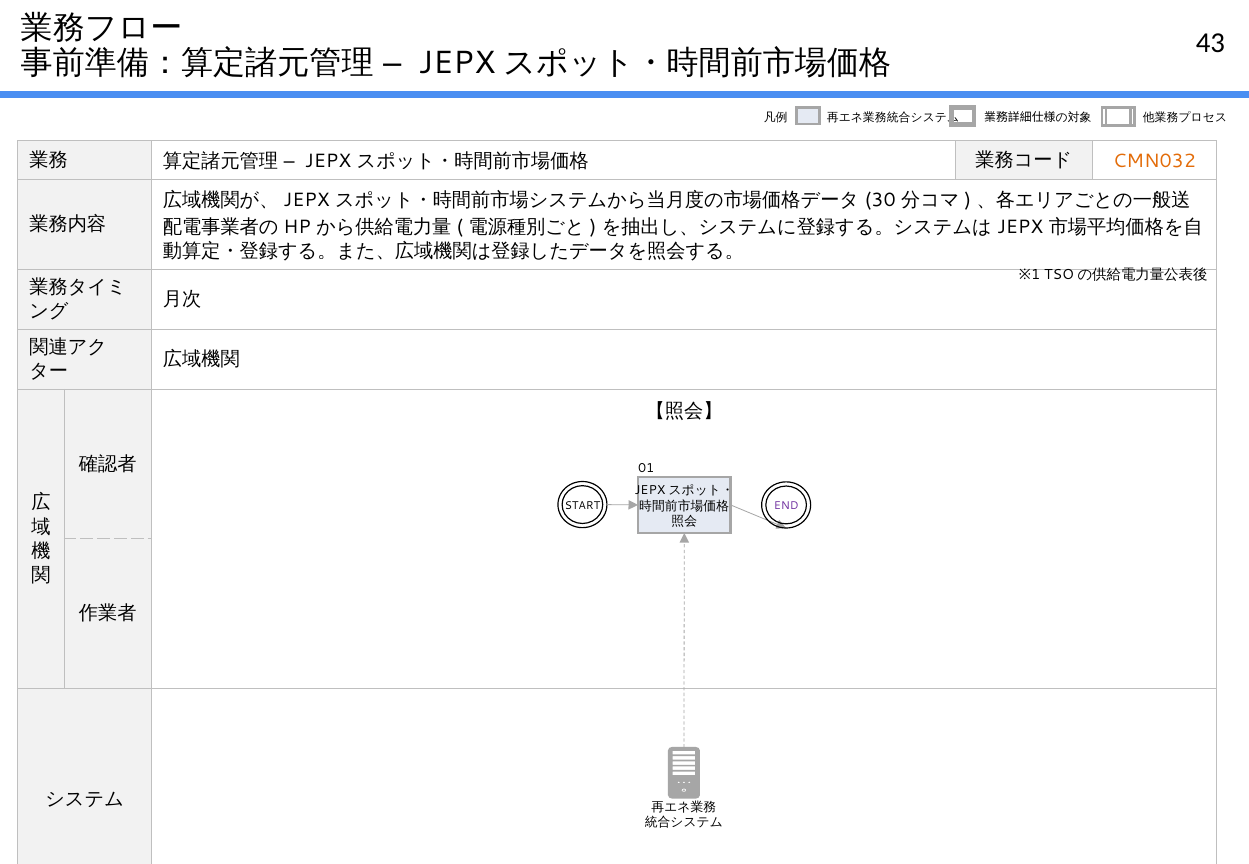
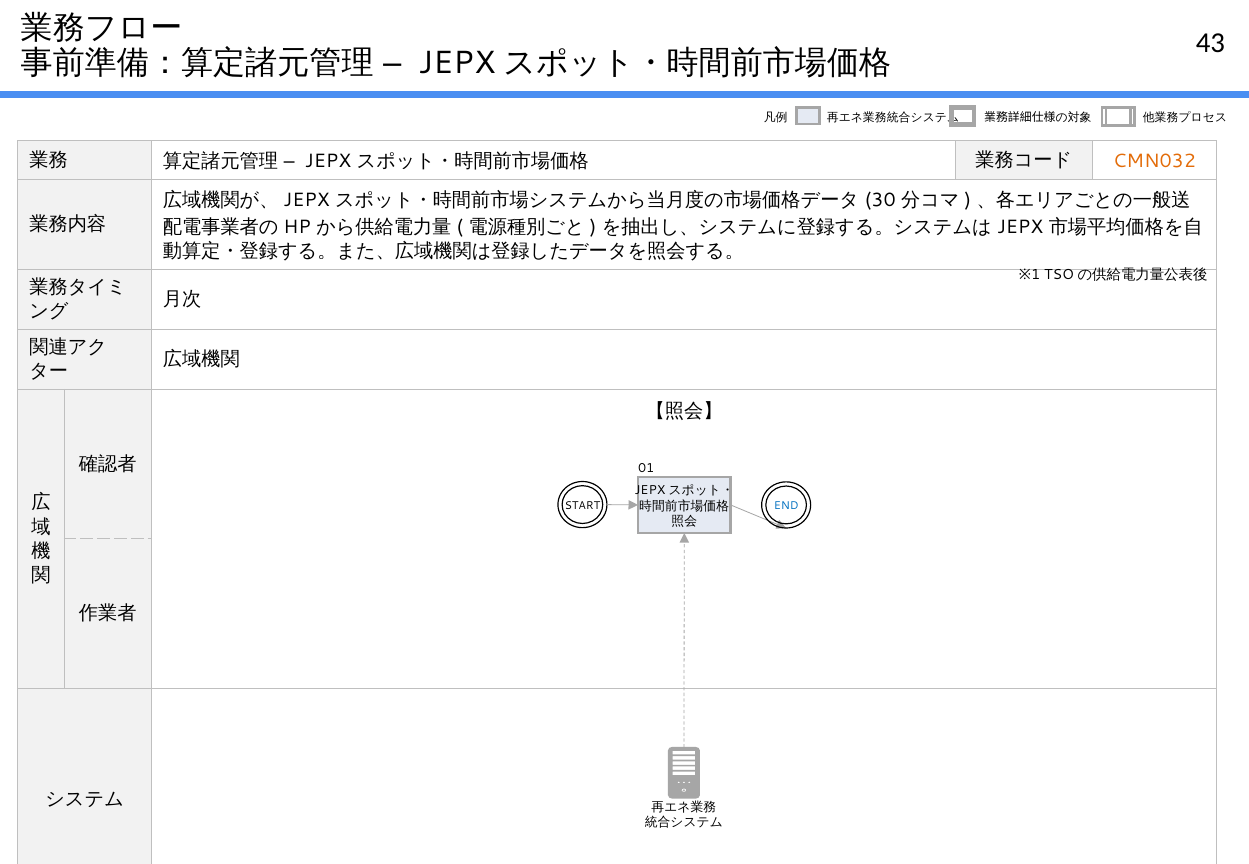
END colour: purple -> blue (786, 506)
